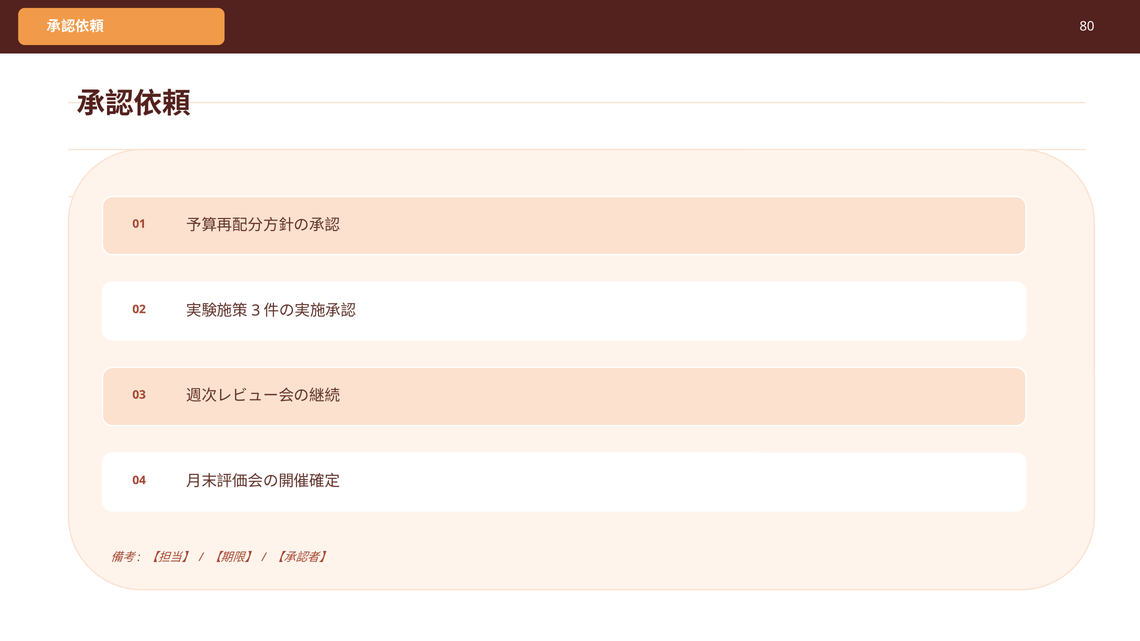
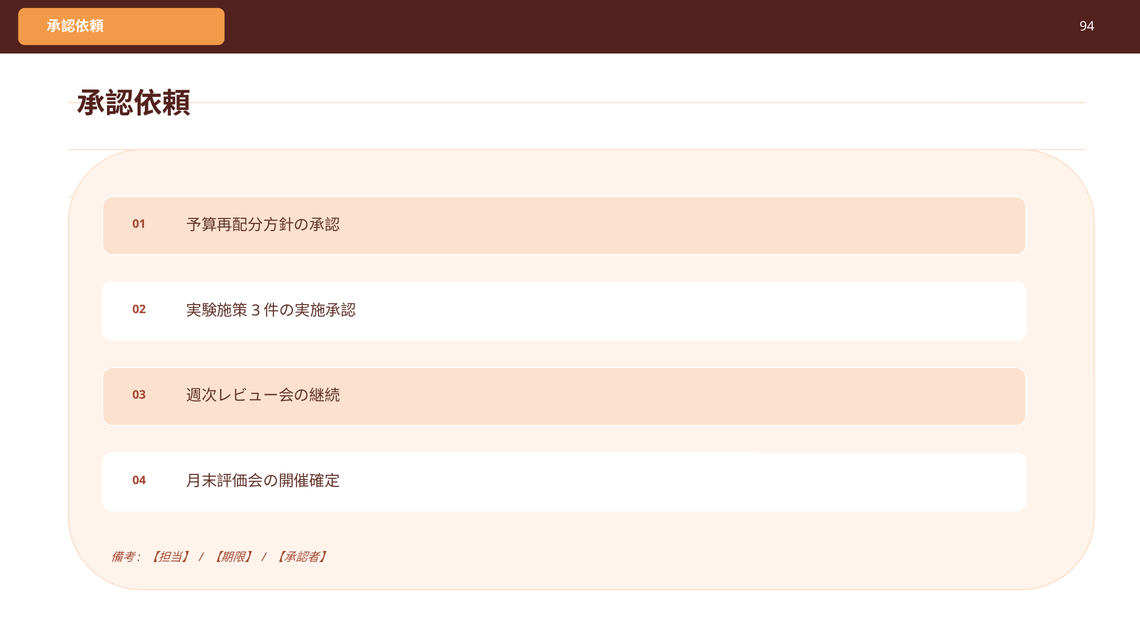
80: 80 -> 94 (1087, 27)
